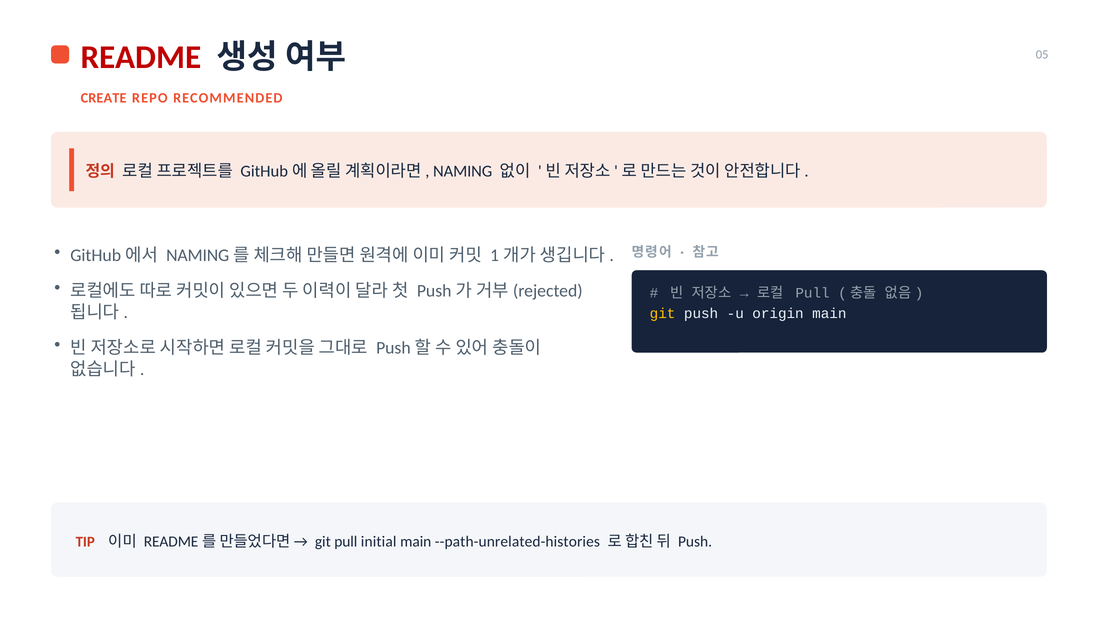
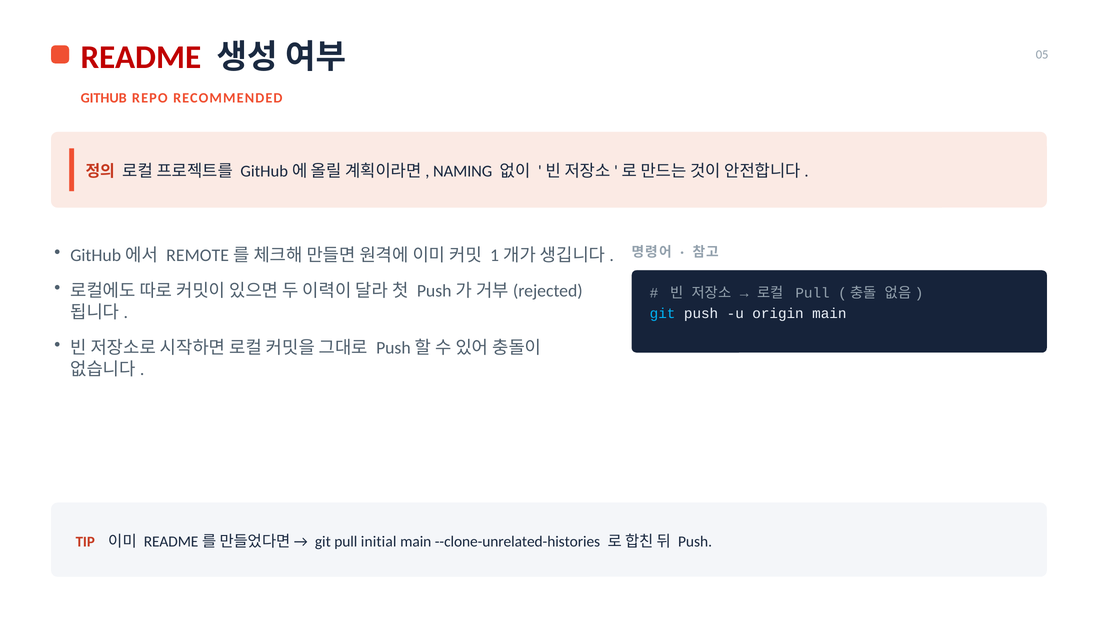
CREATE: CREATE -> GITHUB (104, 98)
NAMING: NAMING -> REMOTE (198, 255)
git colour: yellow -> light blue (663, 313)
--path-unrelated-histories: --path-unrelated-histories -> --clone-unrelated-histories (517, 541)
